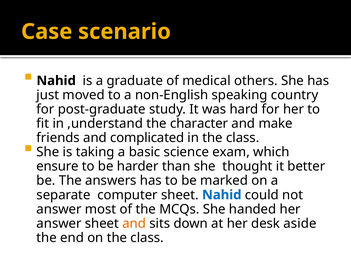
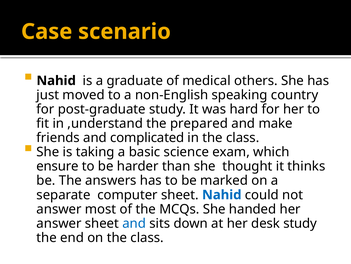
character: character -> prepared (199, 123)
better: better -> thinks (306, 166)
and colour: orange -> blue (134, 223)
desk aside: aside -> study (300, 223)
